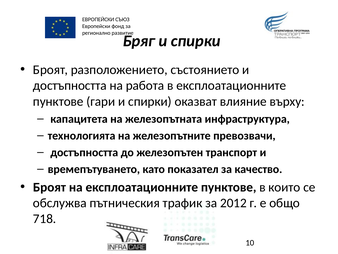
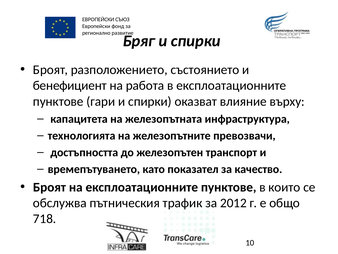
достъпността: достъпността -> бенефициент (70, 85)
